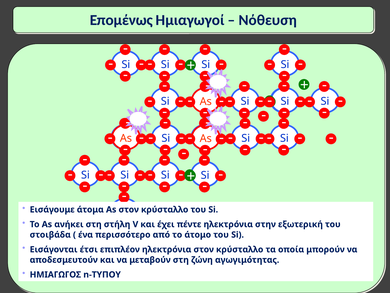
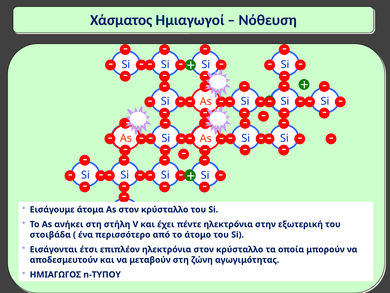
Επομένως: Επομένως -> Χάσματος (121, 20)
